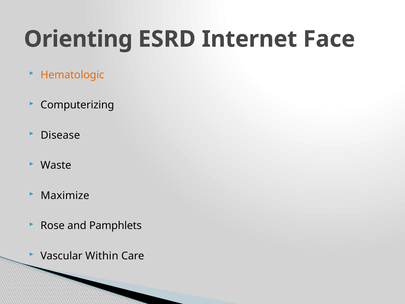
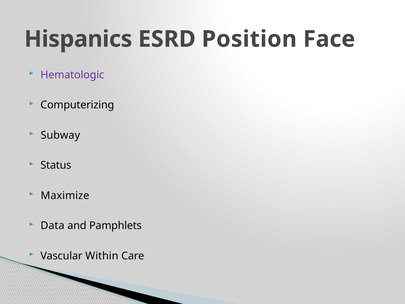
Orienting: Orienting -> Hispanics (78, 39)
Internet: Internet -> Position (249, 39)
Hematologic colour: orange -> purple (72, 75)
Disease: Disease -> Subway (60, 135)
Waste: Waste -> Status (56, 165)
Rose: Rose -> Data (52, 225)
